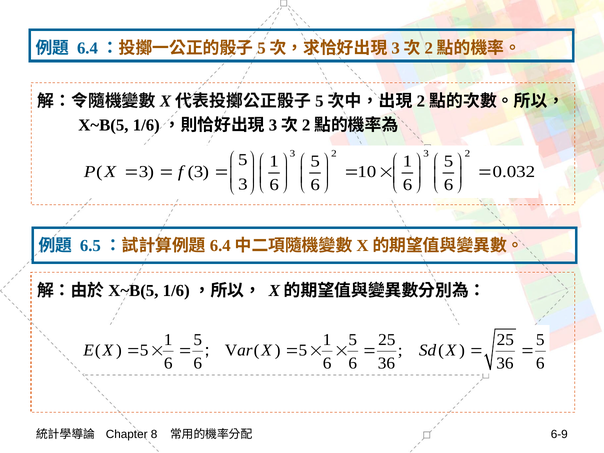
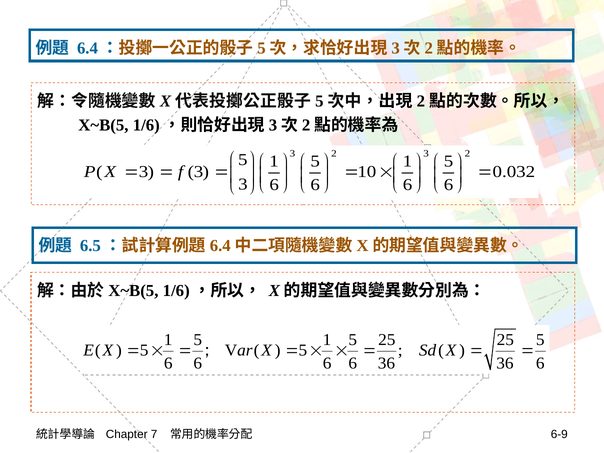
8: 8 -> 7 (154, 434)
